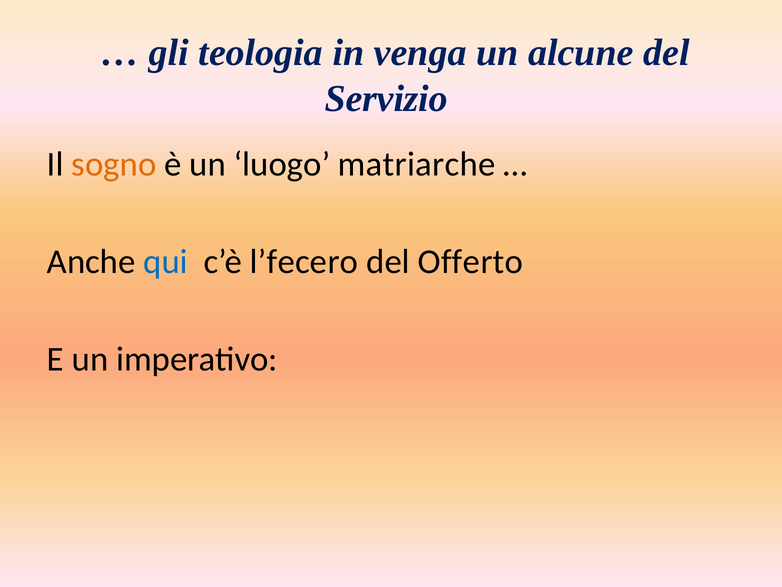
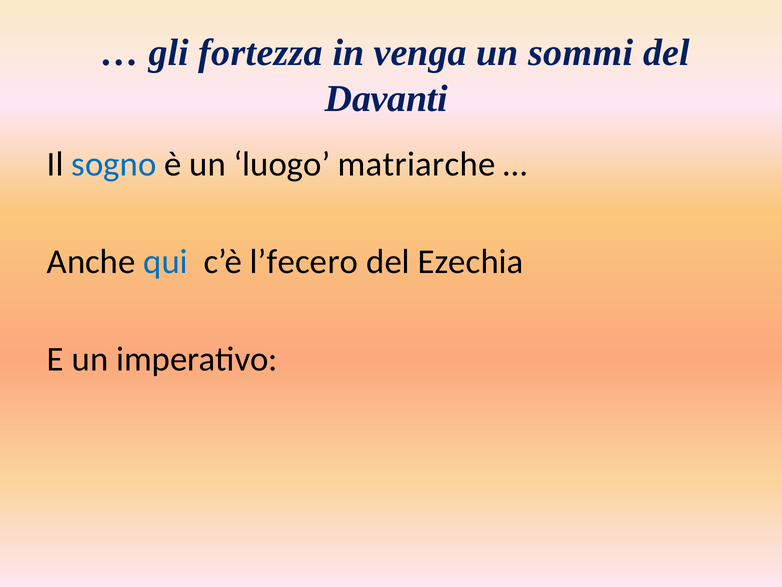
teologia: teologia -> fortezza (261, 53)
alcune: alcune -> sommi (581, 53)
Servizio: Servizio -> Davanti (386, 98)
sogno colour: orange -> blue (114, 164)
Offerto: Offerto -> Ezechia (471, 261)
